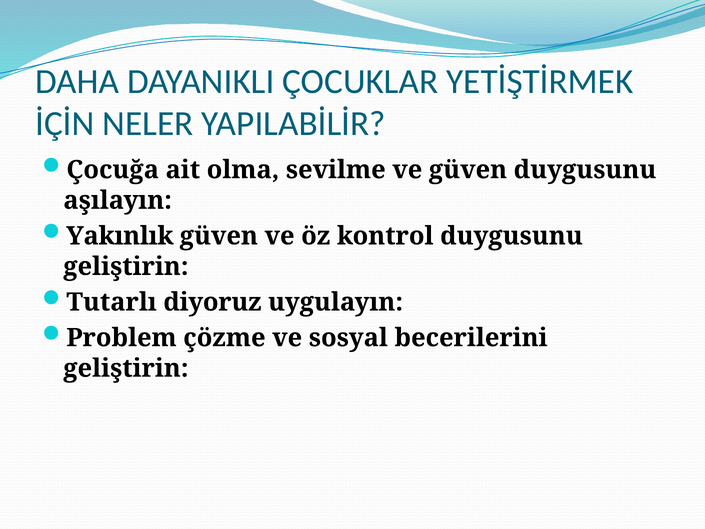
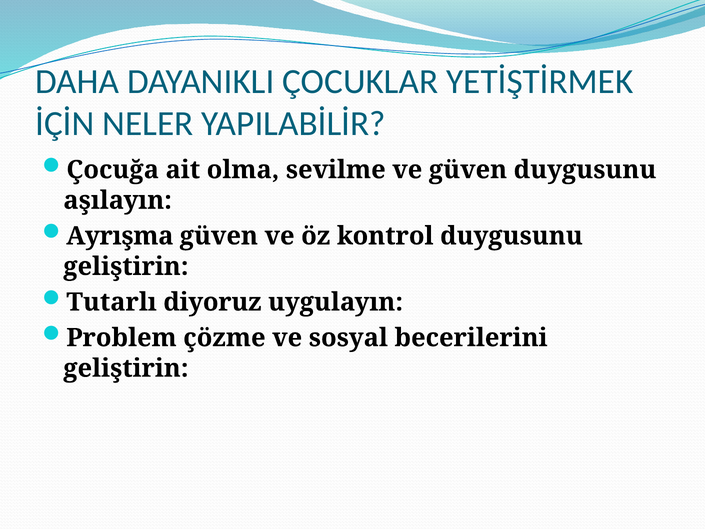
Yakınlık: Yakınlık -> Ayrışma (120, 236)
